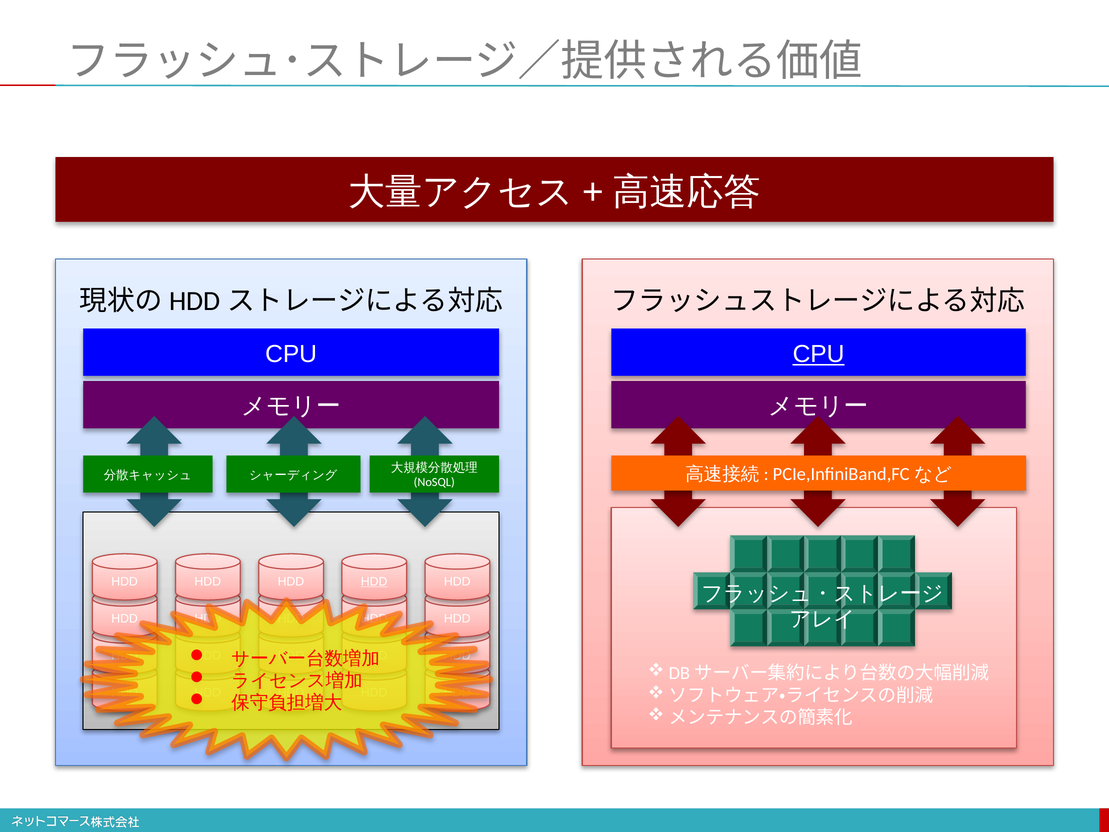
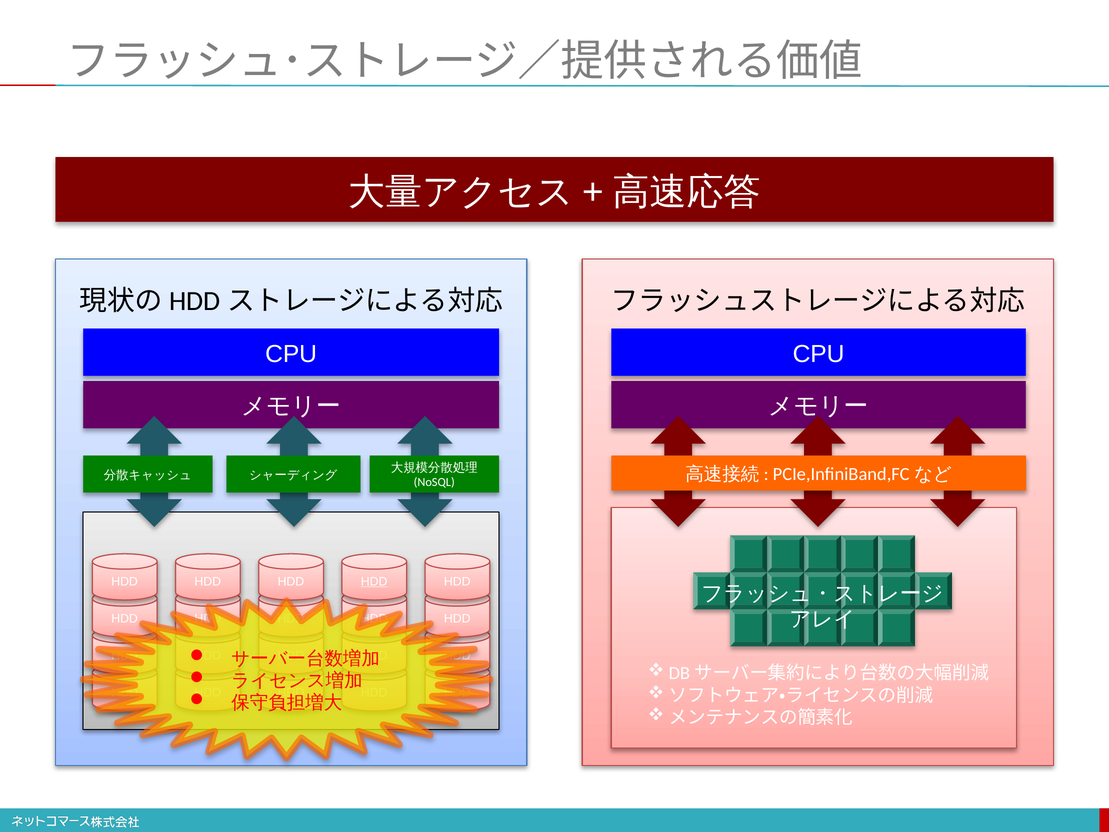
CPU underline: present -> none (819, 354)
